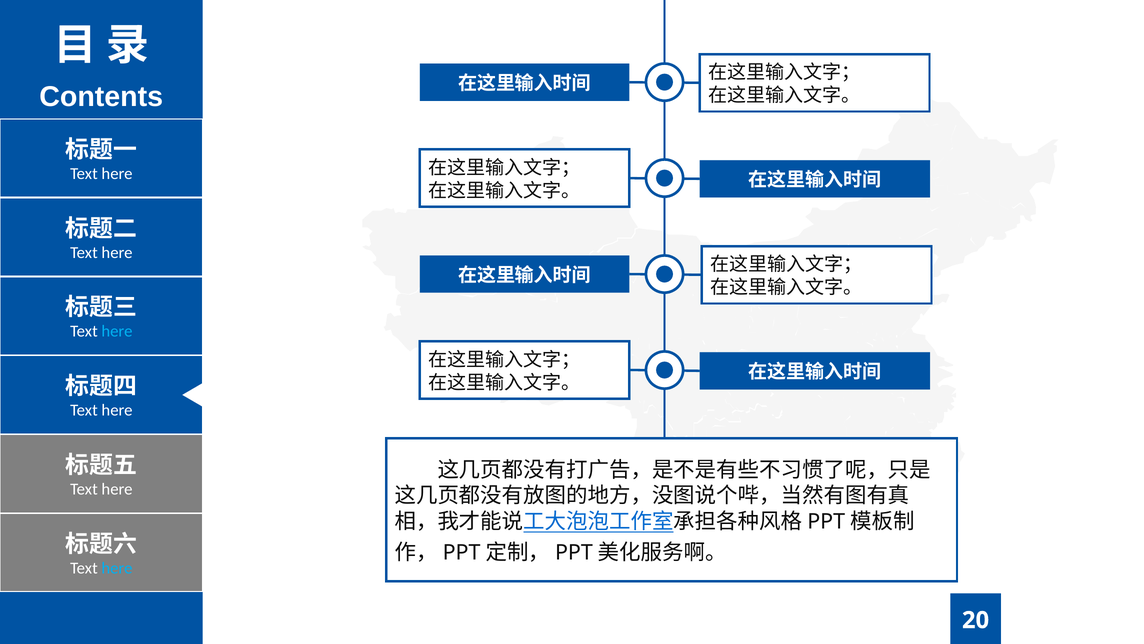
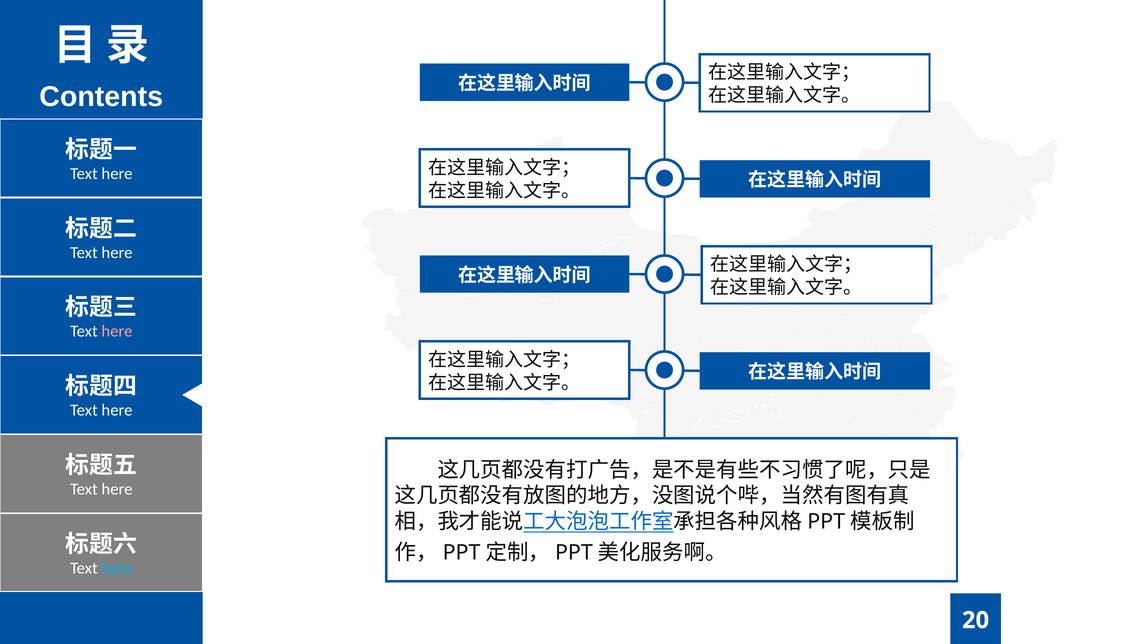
here colour: light blue -> pink (117, 331)
